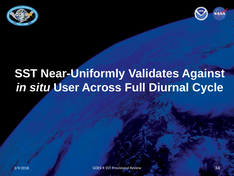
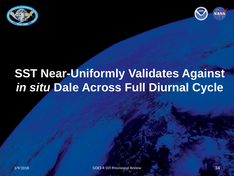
User: User -> Dale (66, 87)
